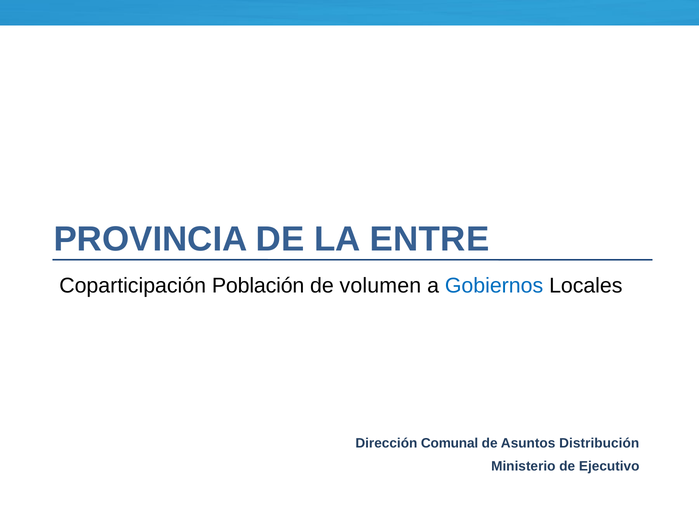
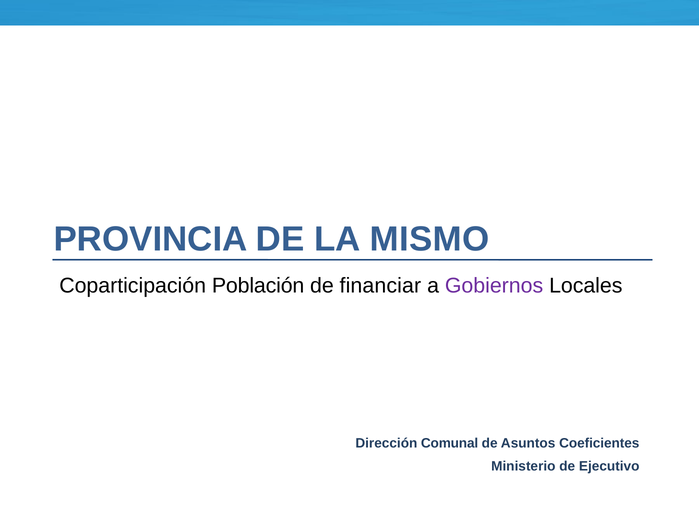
ENTRE: ENTRE -> MISMO (429, 239)
volumen: volumen -> financiar (380, 286)
Gobiernos colour: blue -> purple (494, 286)
Distribución: Distribución -> Coeficientes (599, 443)
